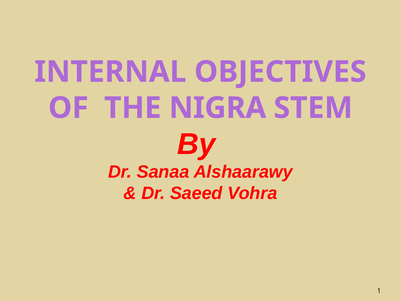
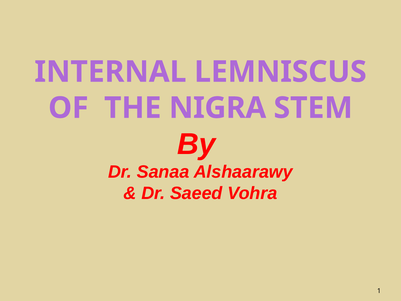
OBJECTIVES: OBJECTIVES -> LEMNISCUS (280, 72)
